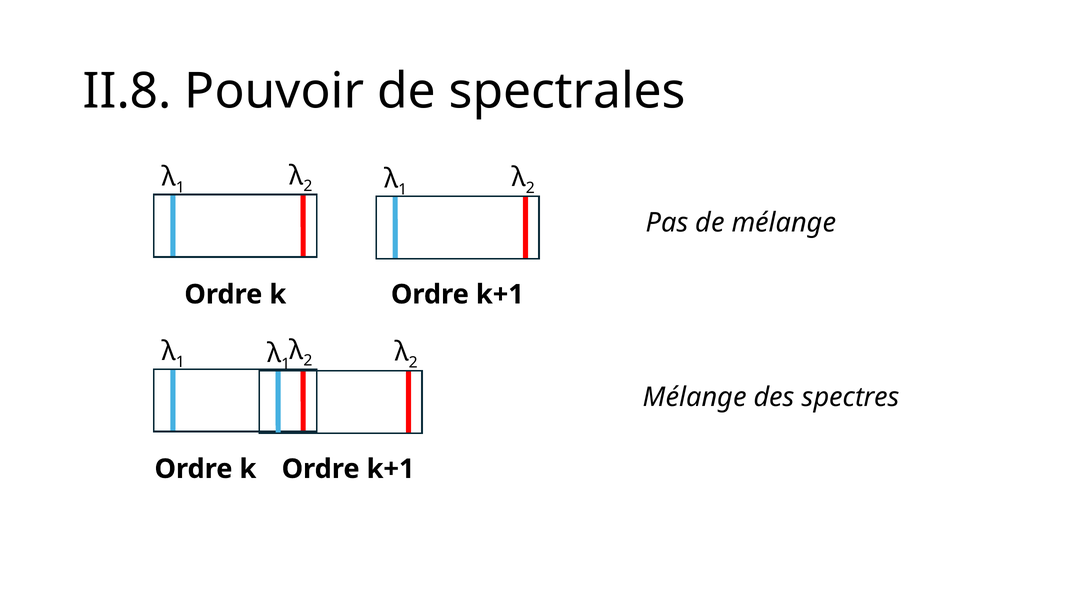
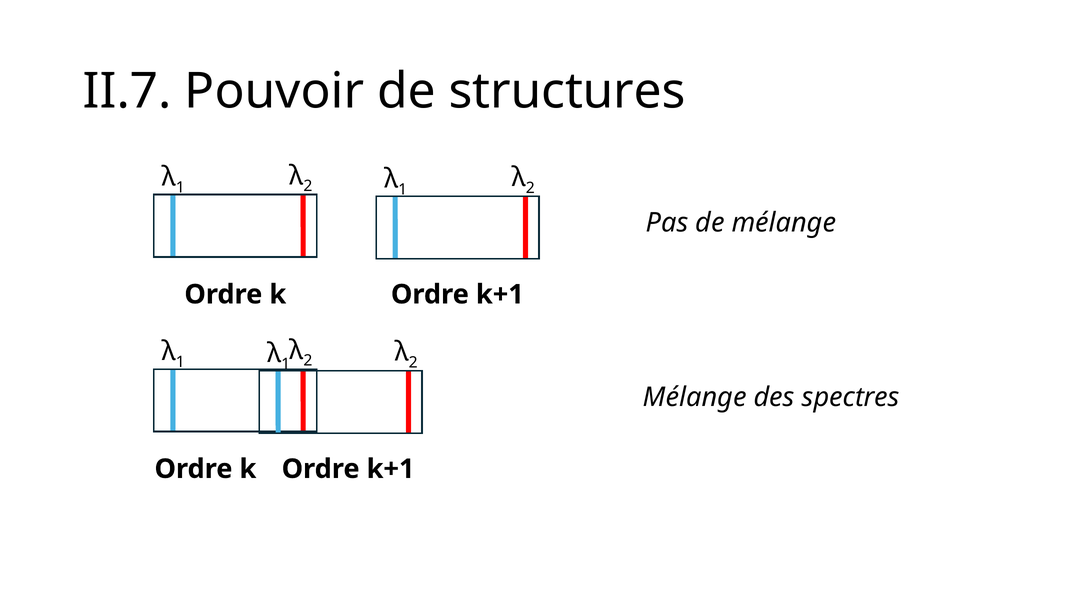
II.8: II.8 -> II.7 (127, 91)
spectrales: spectrales -> structures (567, 91)
